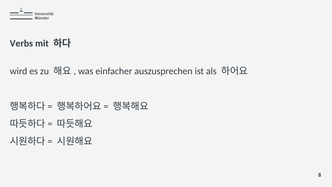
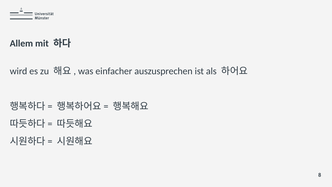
Verbs: Verbs -> Allem (21, 43)
